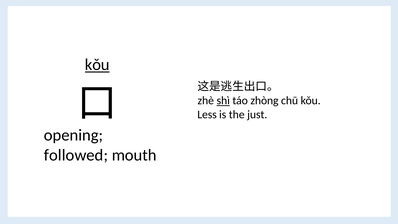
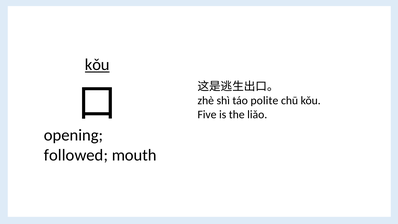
shì underline: present -> none (223, 101)
zhòng: zhòng -> polite (264, 101)
Less: Less -> Five (207, 114)
just: just -> liǎo (257, 114)
